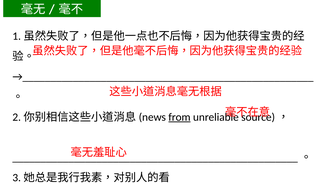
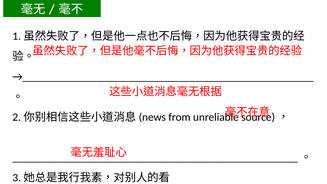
from underline: present -> none (179, 117)
